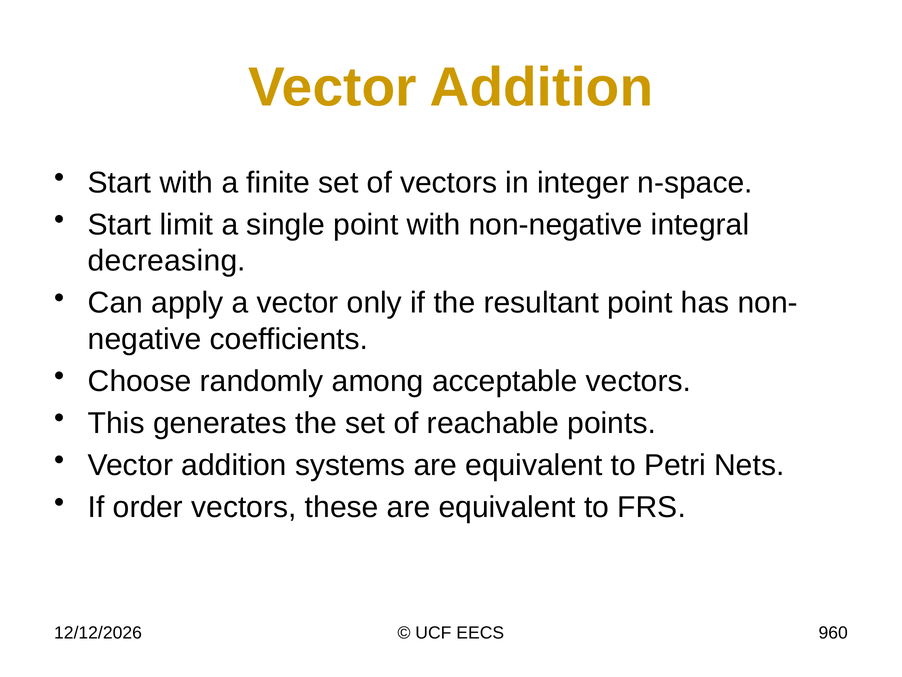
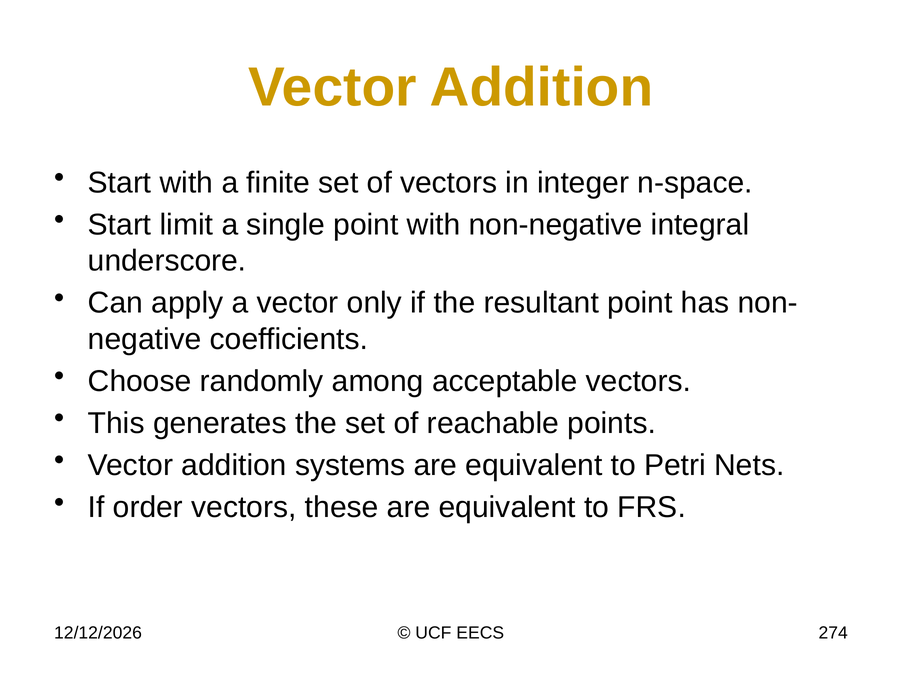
decreasing: decreasing -> underscore (167, 261)
960: 960 -> 274 (833, 632)
